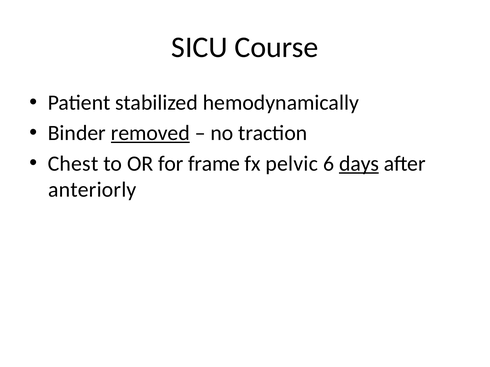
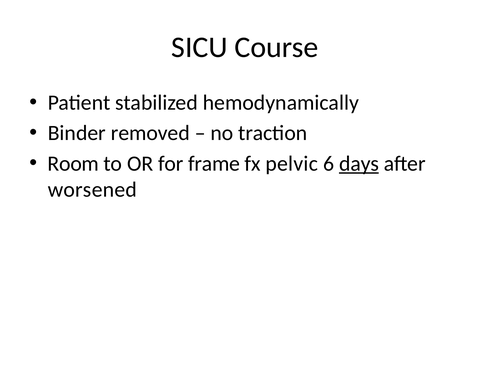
removed underline: present -> none (150, 133)
Chest: Chest -> Room (73, 164)
anteriorly: anteriorly -> worsened (92, 190)
